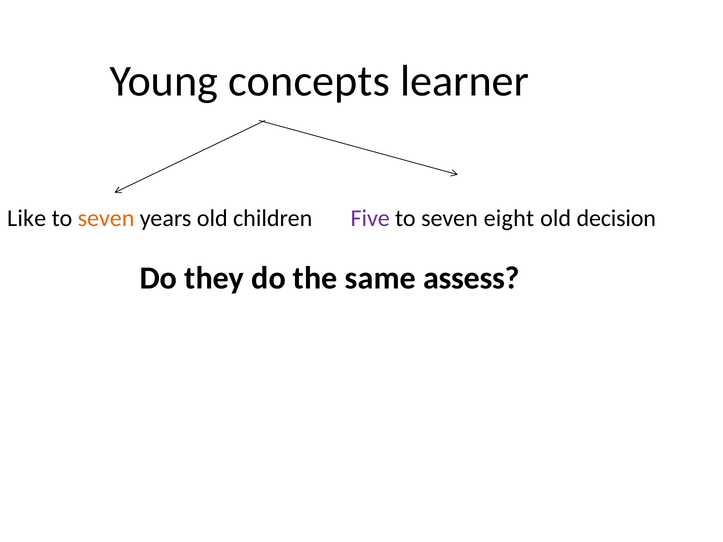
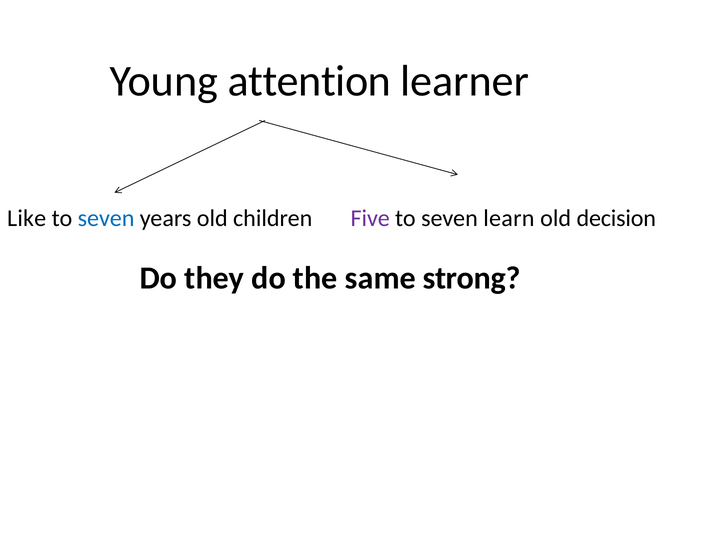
concepts: concepts -> attention (309, 81)
seven colour: orange -> blue (106, 219)
eight: eight -> learn (509, 219)
assess: assess -> strong (472, 278)
